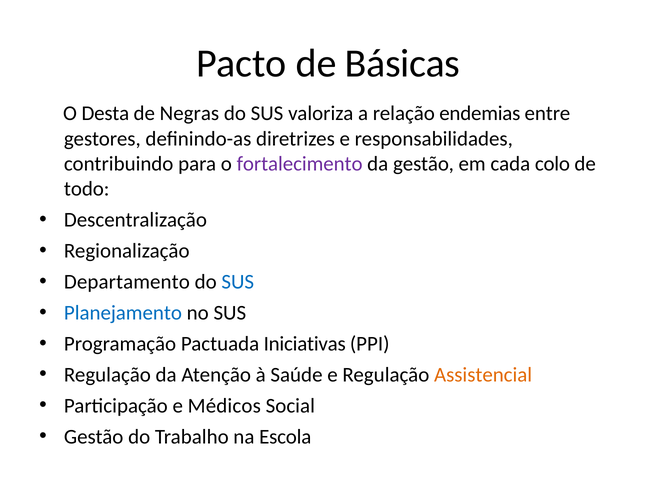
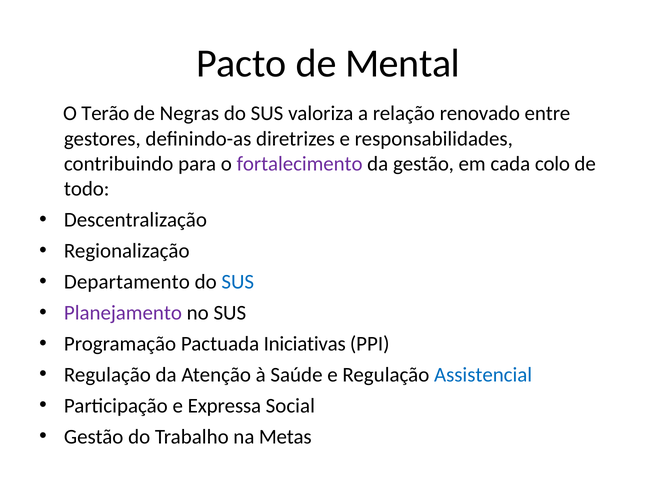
Básicas: Básicas -> Mental (403, 64)
Desta: Desta -> Terão (105, 113)
endemias: endemias -> renovado (480, 113)
Planejamento colour: blue -> purple (123, 313)
Assistencial colour: orange -> blue (483, 375)
Médicos: Médicos -> Expressa (224, 406)
Escola: Escola -> Metas (285, 437)
